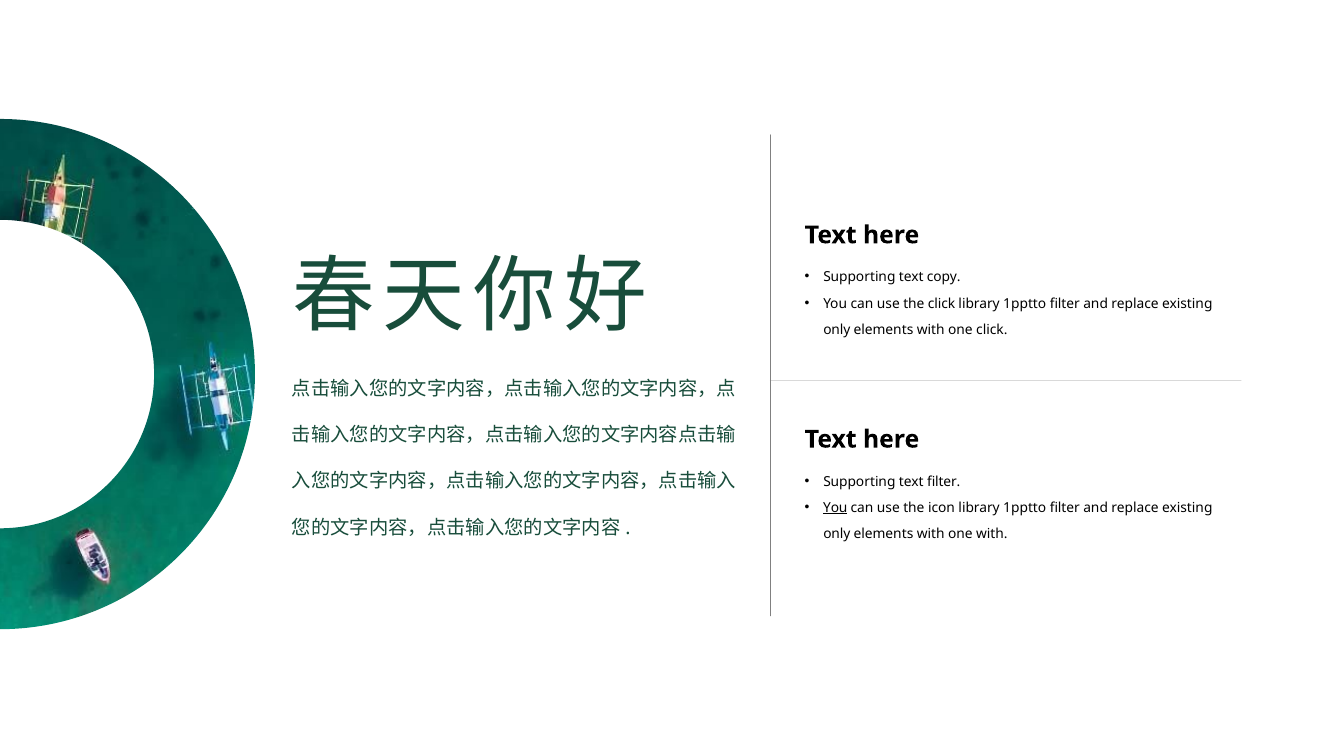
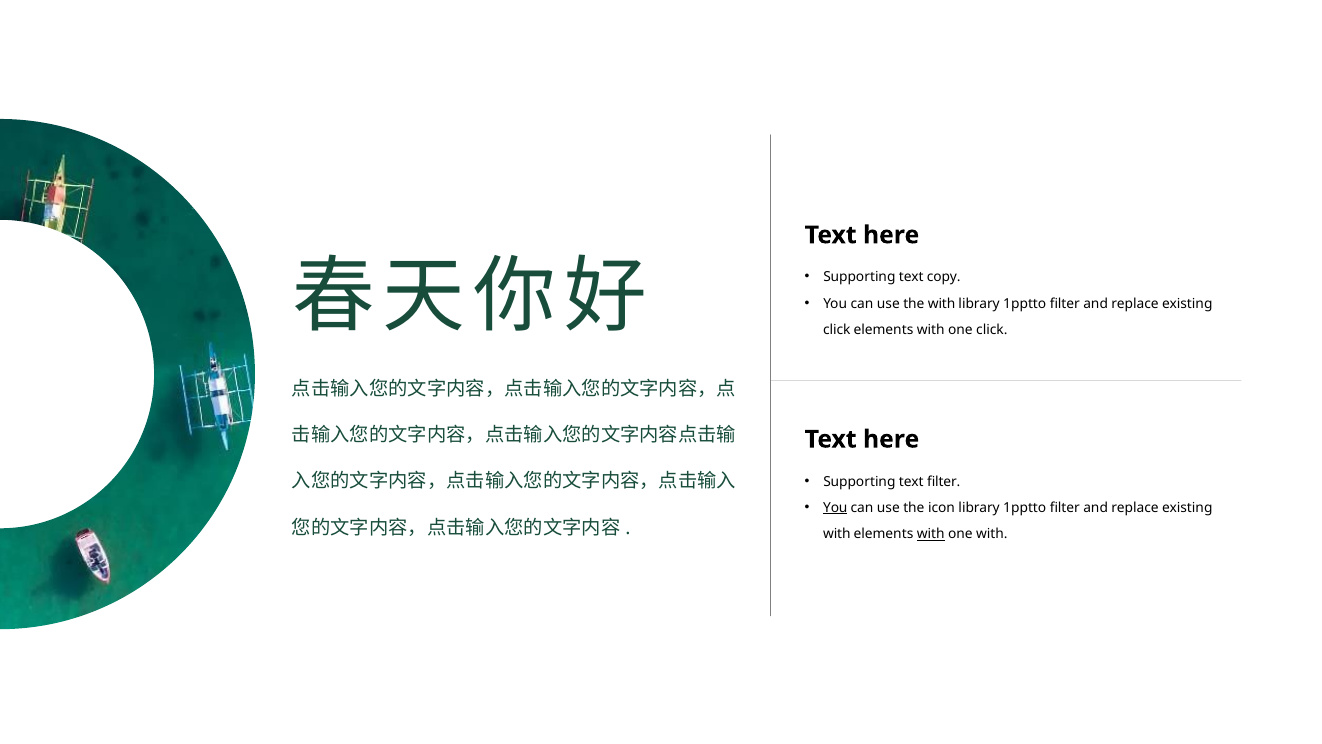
the click: click -> with (942, 303)
only: only -> click (837, 330)
only: only -> with (837, 534)
with underline: none -> present (931, 534)
